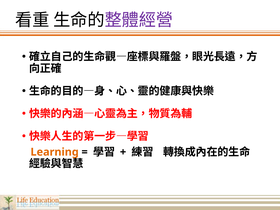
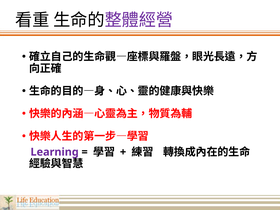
Learning colour: orange -> purple (55, 152)
